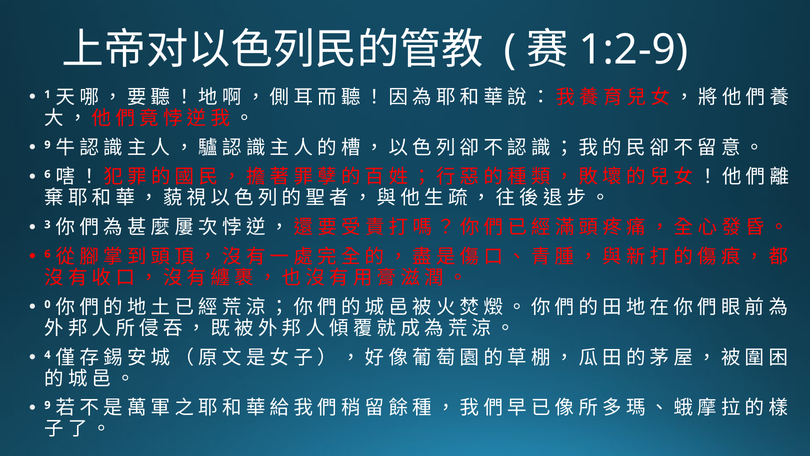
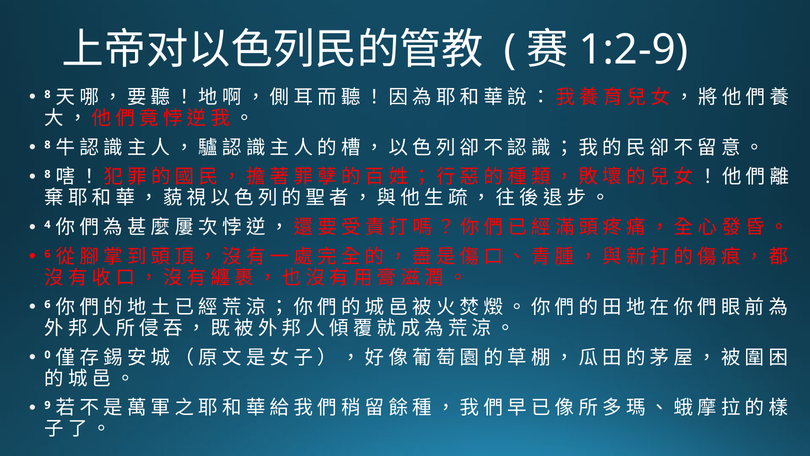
1: 1 -> 8 (47, 94)
9: 9 -> 8 (47, 145)
6: 6 -> 8 (47, 174)
3: 3 -> 4 (47, 224)
0: 0 -> 6 (47, 304)
4: 4 -> 0 (47, 355)
